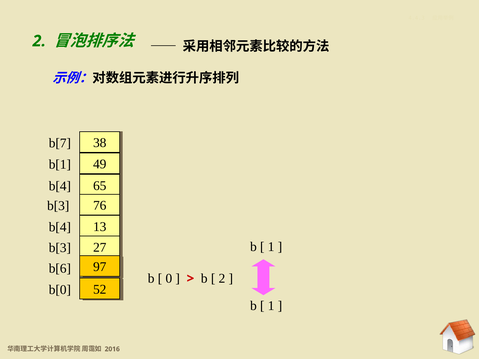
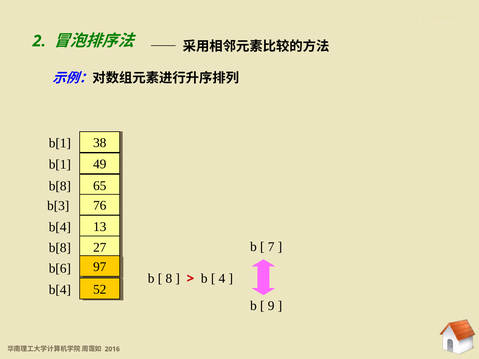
b[7: b[7 -> b[1 (60, 143)
b[4: b[4 -> b[8 (60, 186)
1: 1 -> 7 (271, 247)
b[3: b[3 -> b[8 (60, 248)
0: 0 -> 8 (169, 279)
2: 2 -> 4 (222, 279)
b[0: b[0 -> b[4 (60, 290)
1: 1 -> 9 (271, 306)
